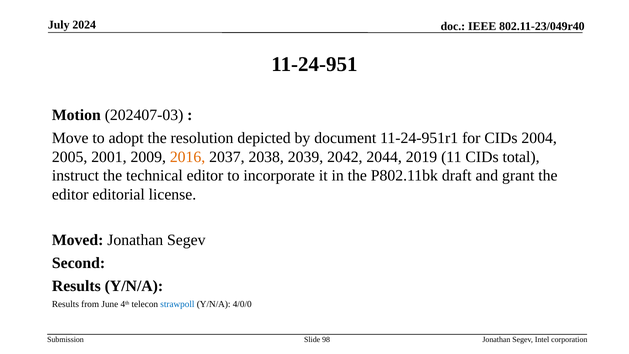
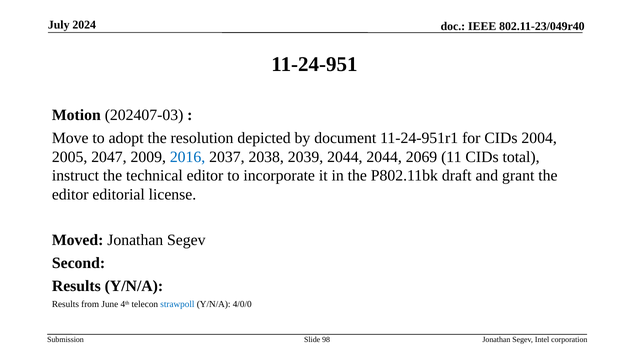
2001: 2001 -> 2047 (109, 157)
2016 colour: orange -> blue (188, 157)
2039 2042: 2042 -> 2044 (345, 157)
2019: 2019 -> 2069 (422, 157)
